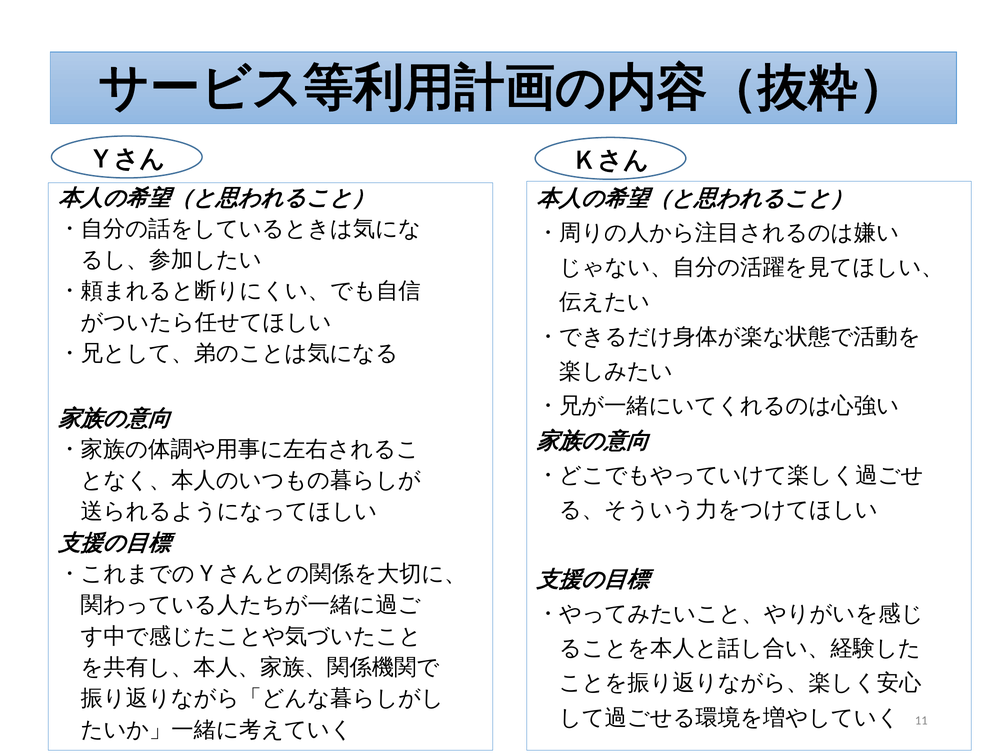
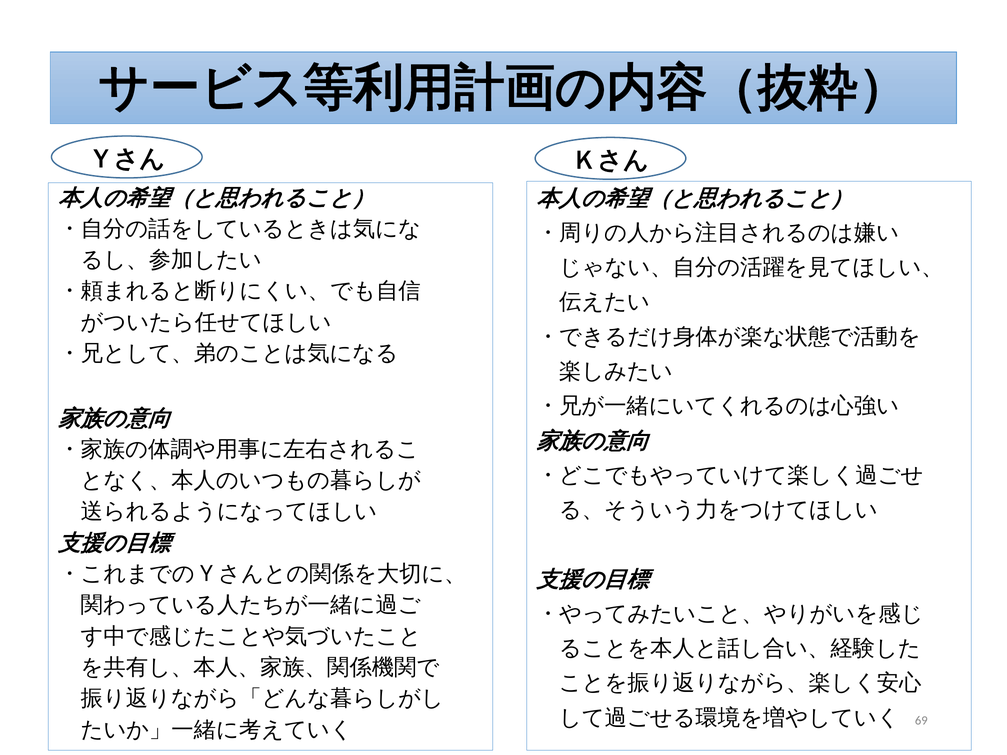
11: 11 -> 69 (921, 721)
